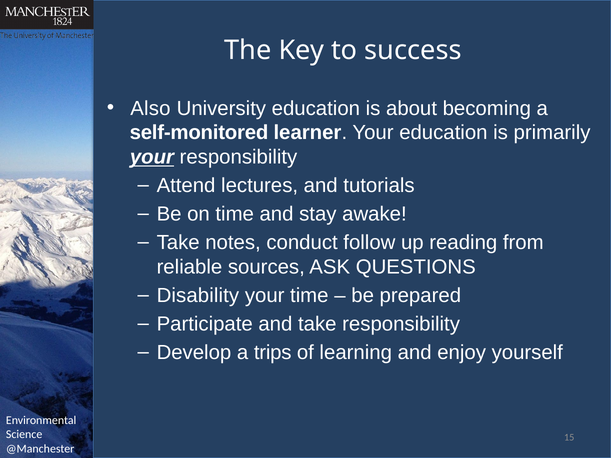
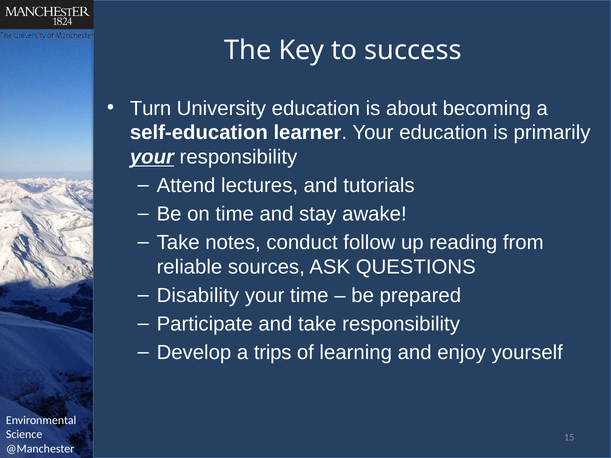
Also: Also -> Turn (151, 108)
self-monitored: self-monitored -> self-education (199, 133)
